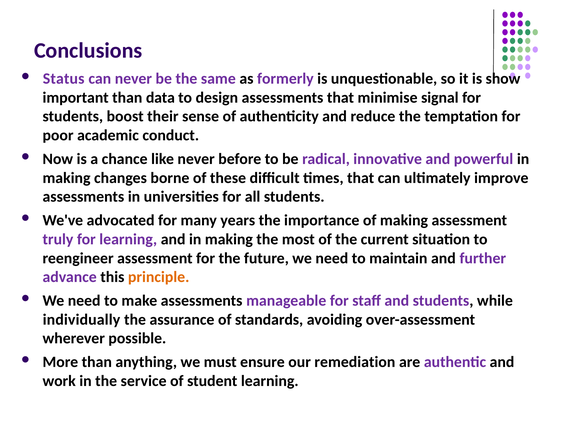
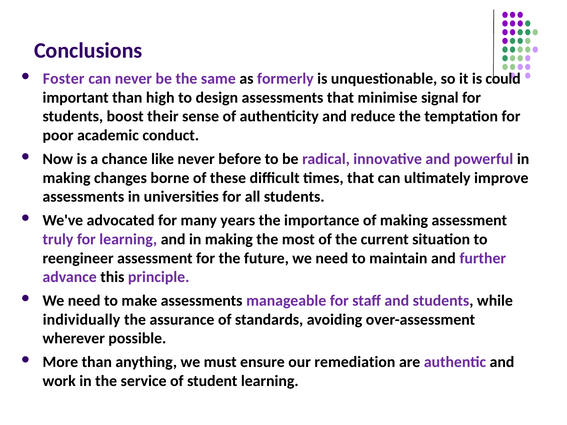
Status: Status -> Foster (64, 79)
show: show -> could (503, 79)
data: data -> high (160, 98)
principle colour: orange -> purple (159, 277)
